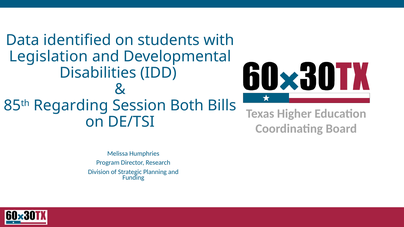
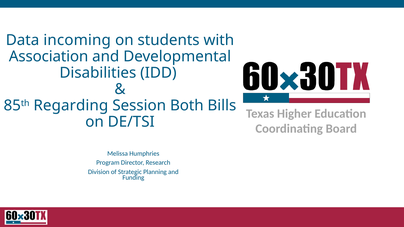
identified: identified -> incoming (77, 40)
Legislation: Legislation -> Association (49, 57)
